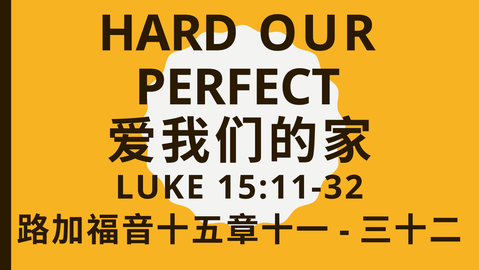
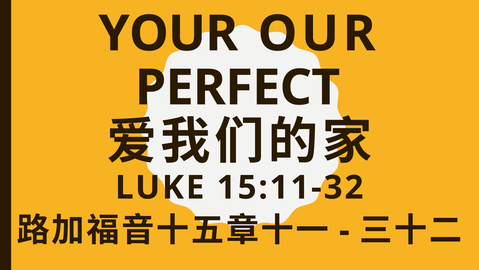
HARD: HARD -> YOUR (168, 34)
